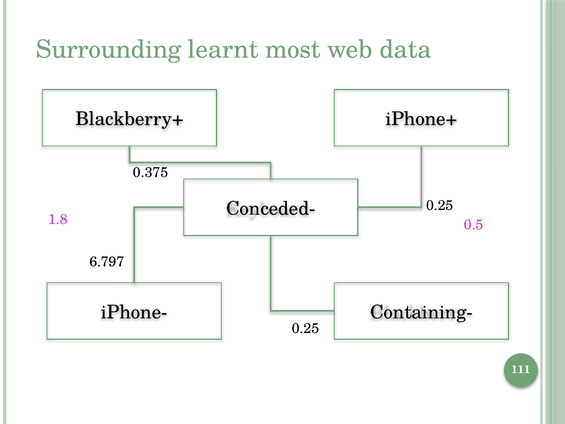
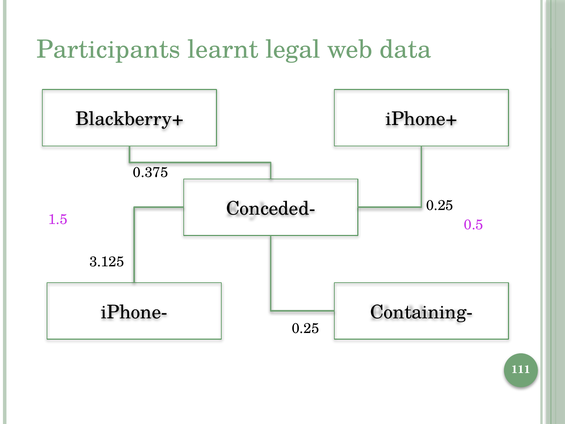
Surrounding: Surrounding -> Participants (109, 50)
most: most -> legal (293, 50)
1.8: 1.8 -> 1.5 (58, 219)
6.797: 6.797 -> 3.125 (107, 262)
